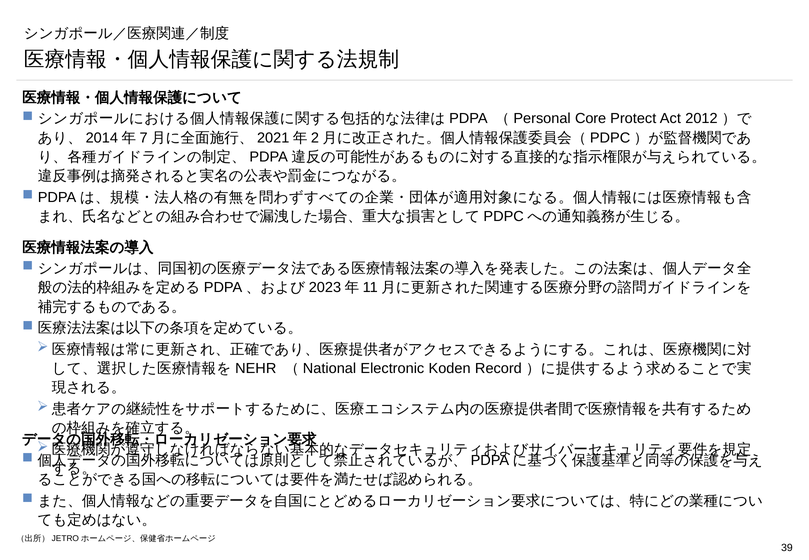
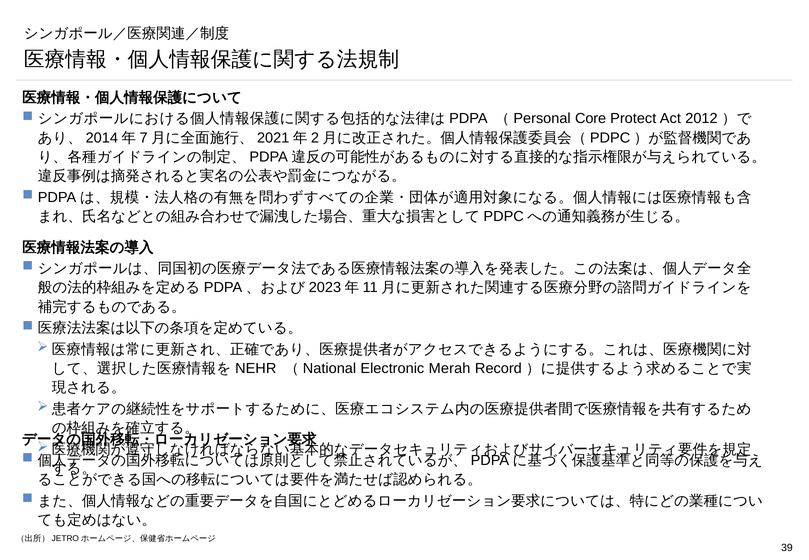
Koden: Koden -> Merah (450, 369)
